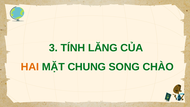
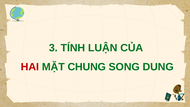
LĂNG: LĂNG -> LUẬN (103, 48)
HAI colour: orange -> red (30, 67)
CHÀO: CHÀO -> DUNG (158, 67)
